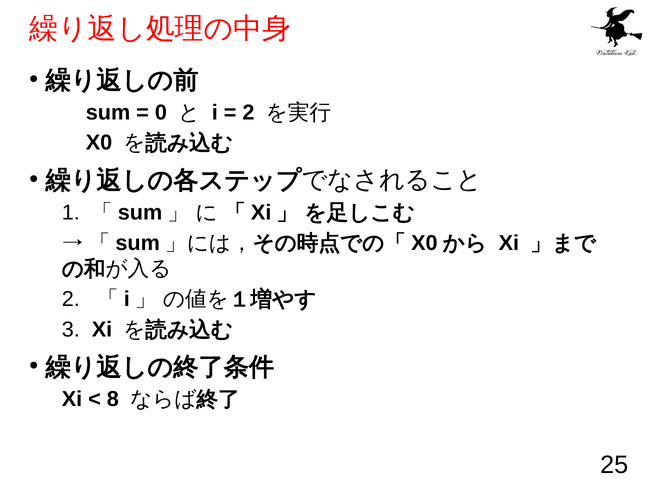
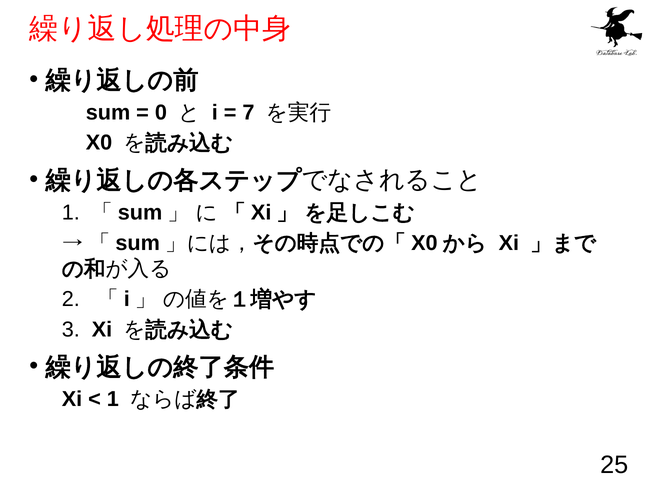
2: 2 -> 7 (248, 113)
8: 8 -> 1 (113, 400)
